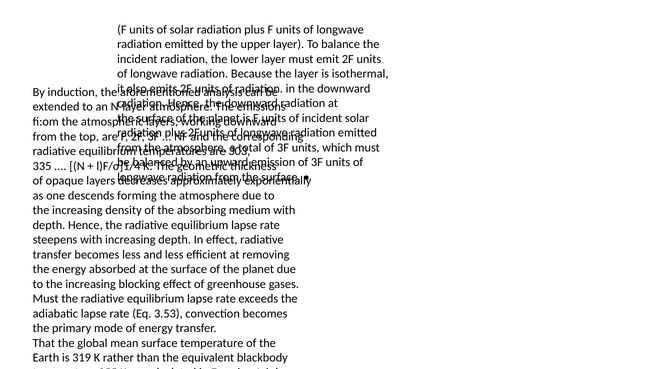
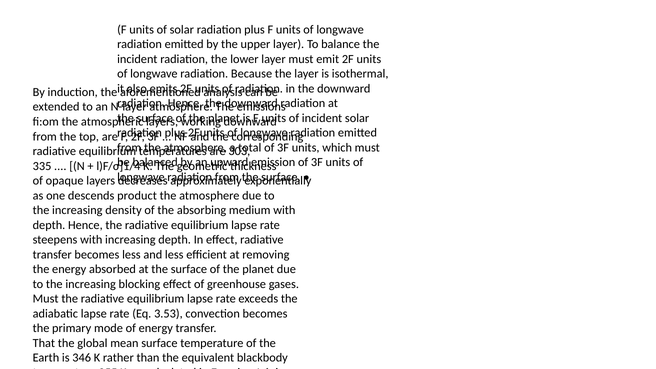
forming: forming -> product (137, 195)
319: 319 -> 346 (82, 358)
